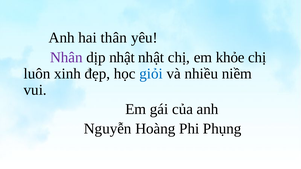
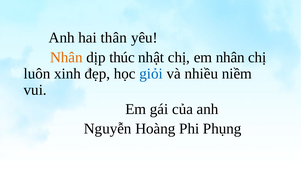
Nhân colour: purple -> orange (66, 57)
dịp nhật: nhật -> thúc (122, 57)
em khỏe: khỏe -> nhân (230, 57)
